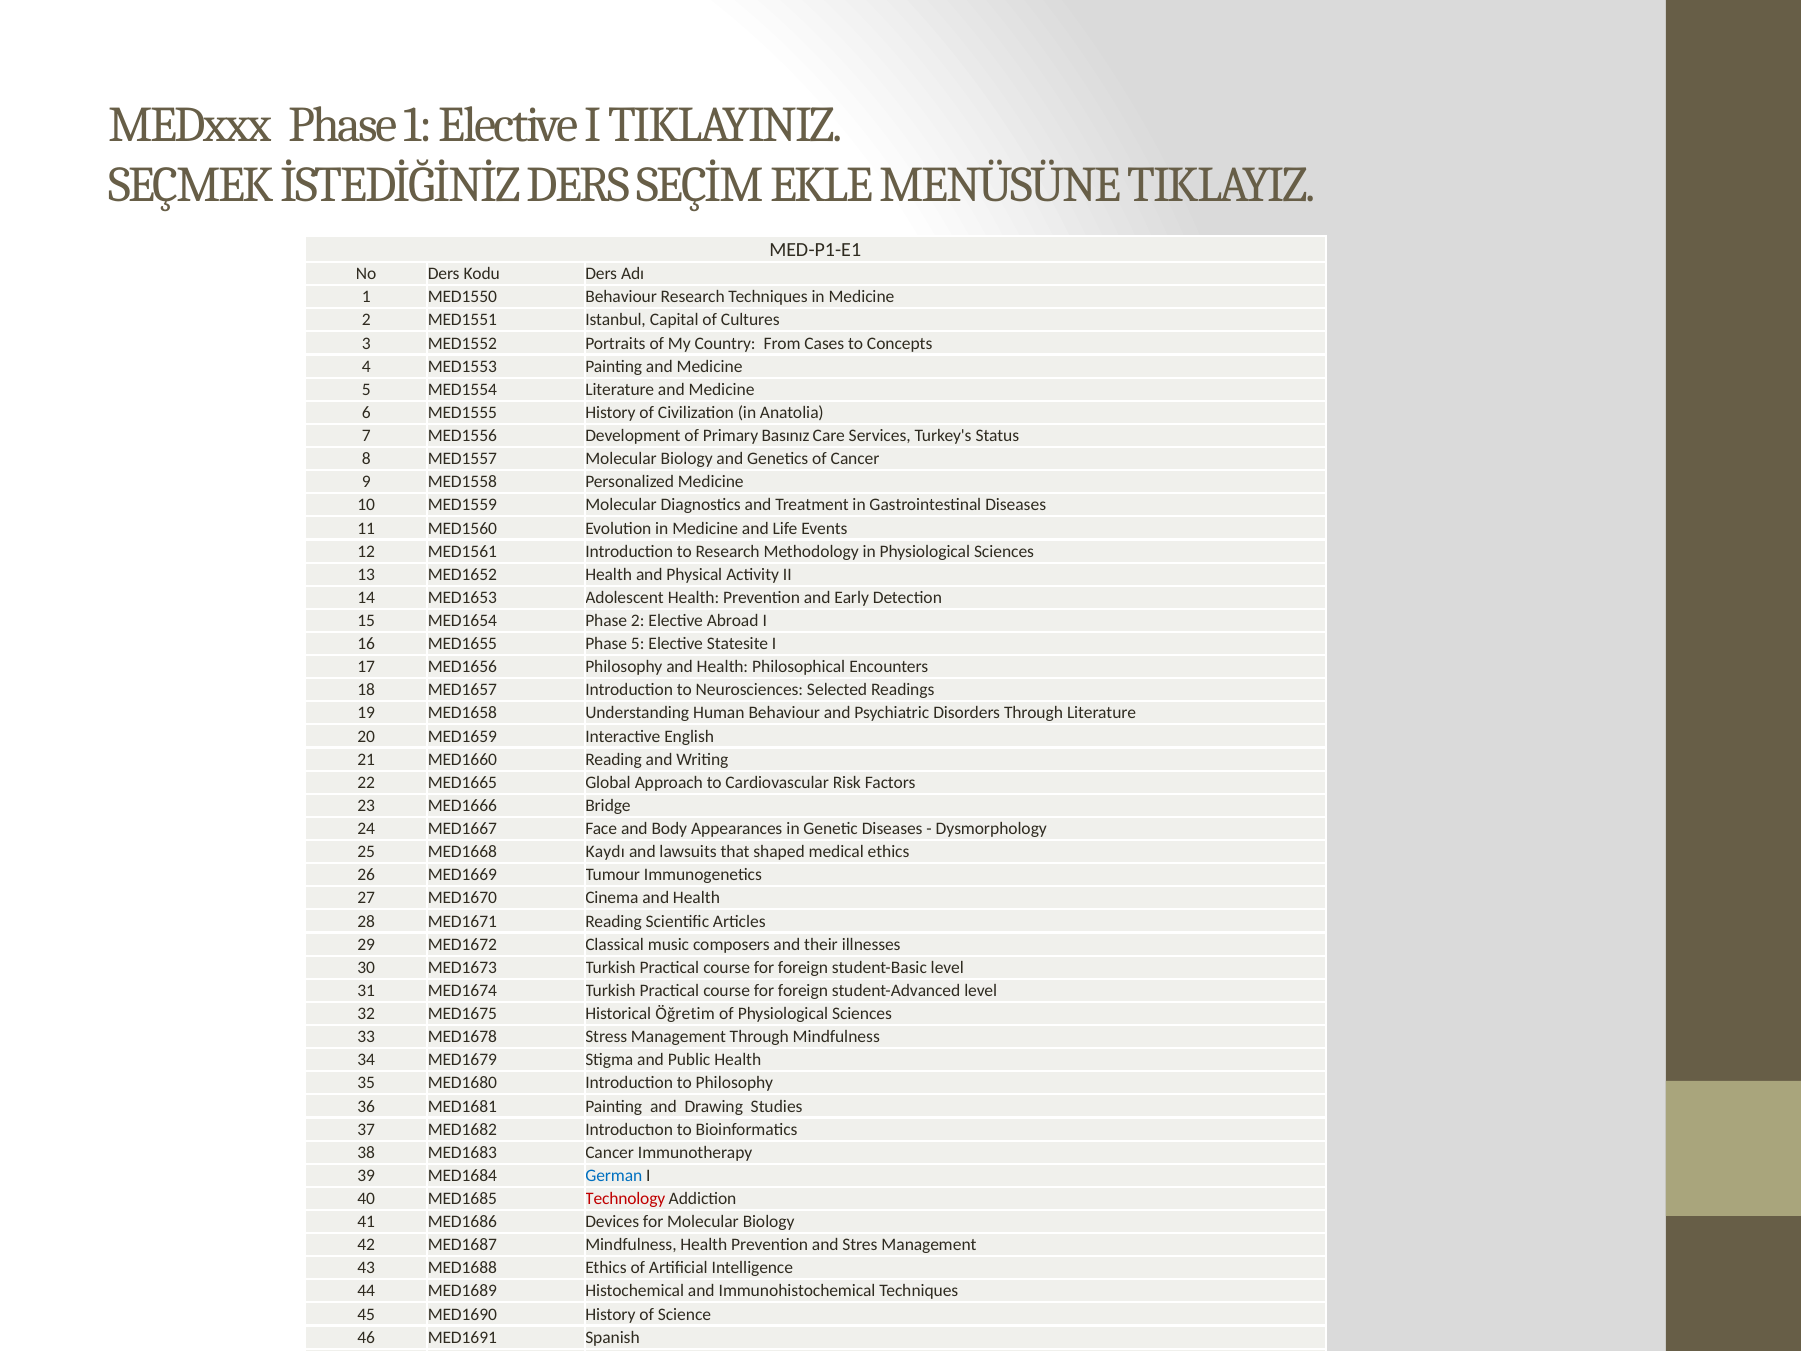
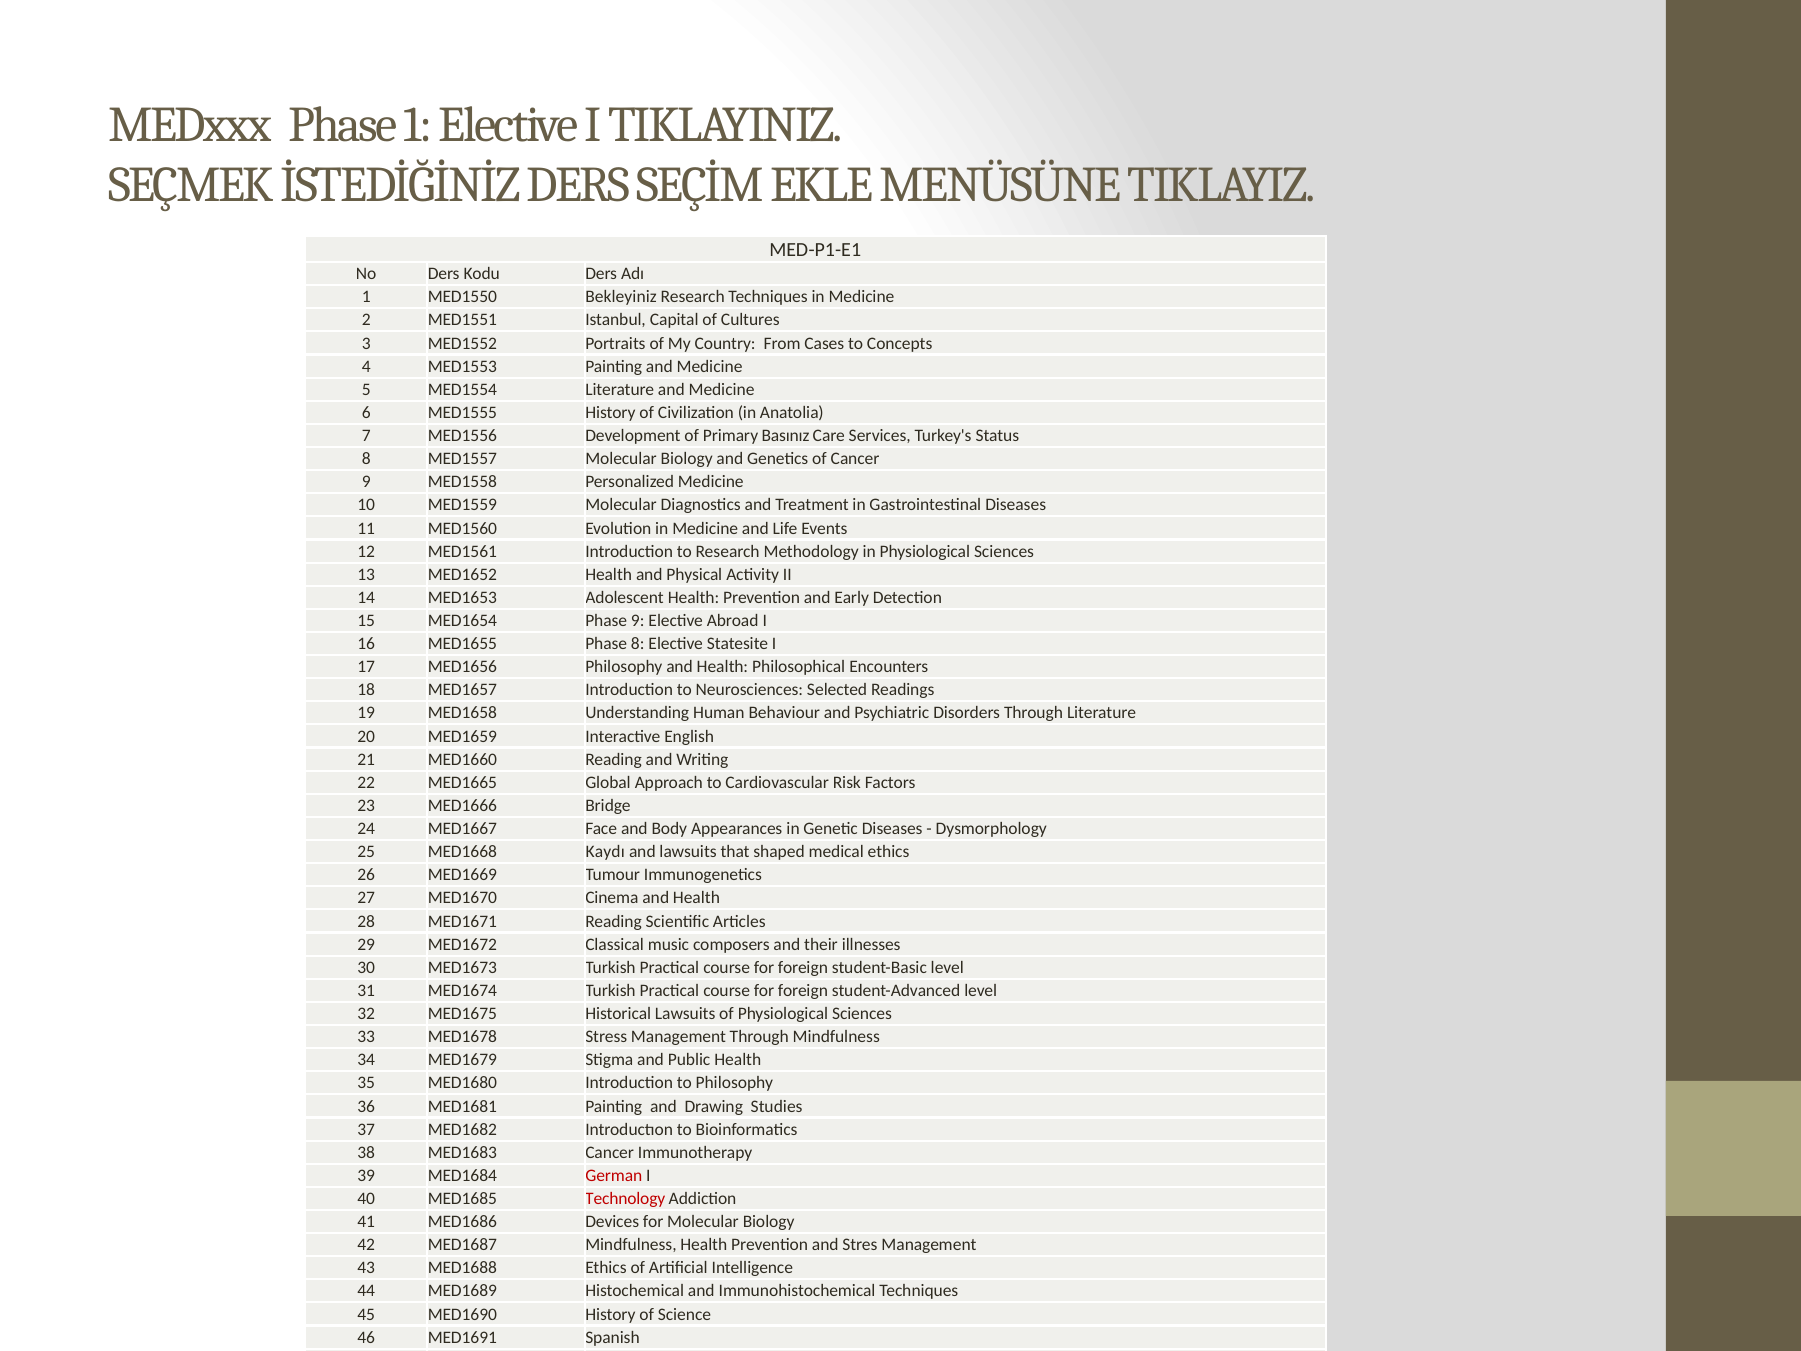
MED1550 Behaviour: Behaviour -> Bekleyiniz (621, 297)
Phase 2: 2 -> 9 (638, 621)
Phase 5: 5 -> 8 (638, 644)
Historical Öğretim: Öğretim -> Lawsuits (685, 1014)
German colour: blue -> red (614, 1175)
